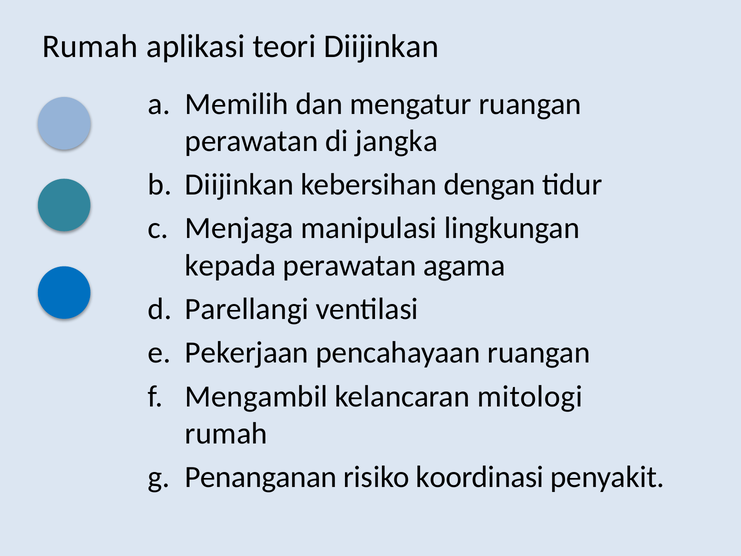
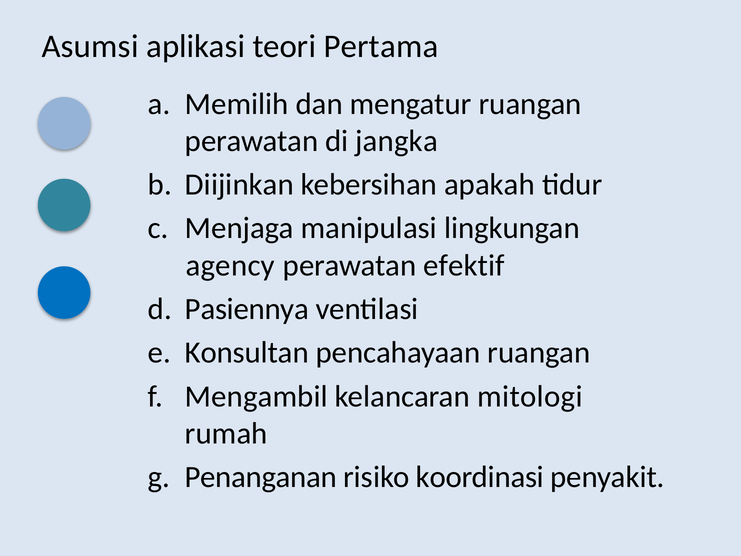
Rumah: Rumah -> Asumsi (90, 46)
teori Diijinkan: Diijinkan -> Pertama (381, 46)
dengan: dengan -> apakah (490, 185)
kepada: kepada -> agency (230, 265)
agama: agama -> efektif (464, 265)
Parellangi: Parellangi -> Pasiennya (247, 309)
Pekerjaan: Pekerjaan -> Konsultan (247, 353)
